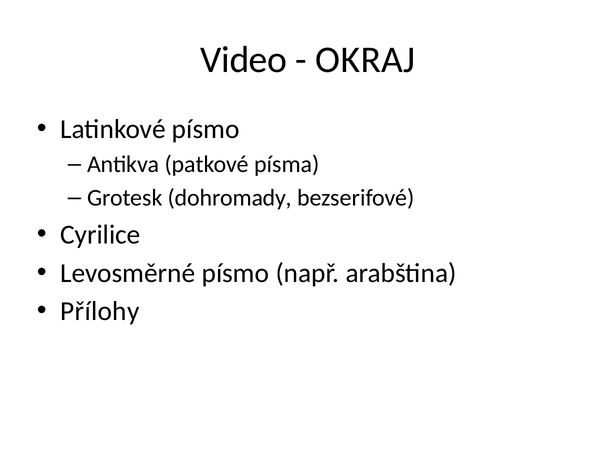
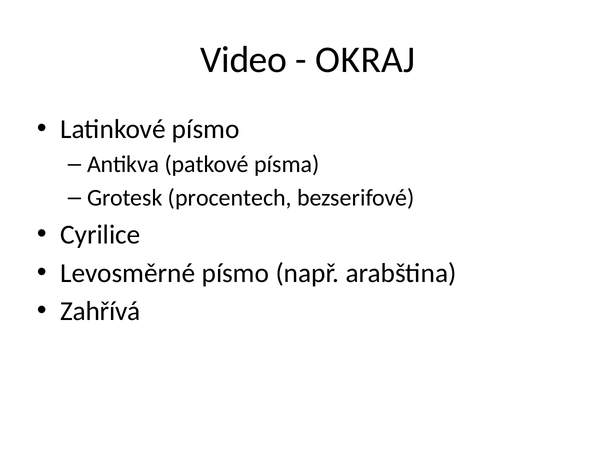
dohromady: dohromady -> procentech (230, 198)
Přílohy: Přílohy -> Zahřívá (100, 311)
